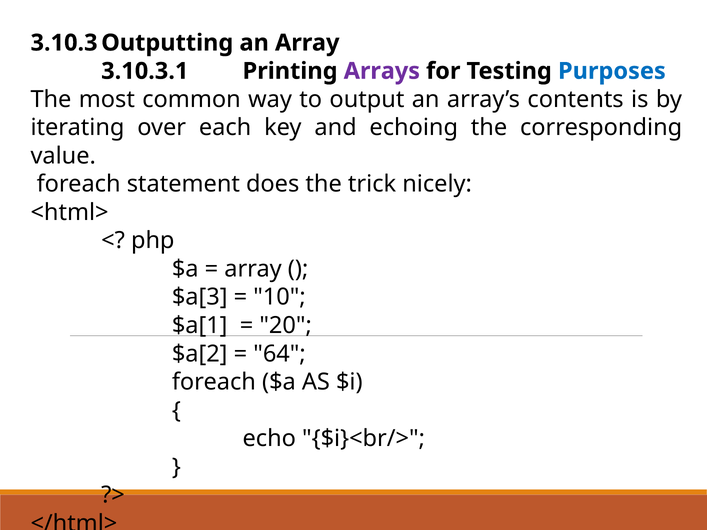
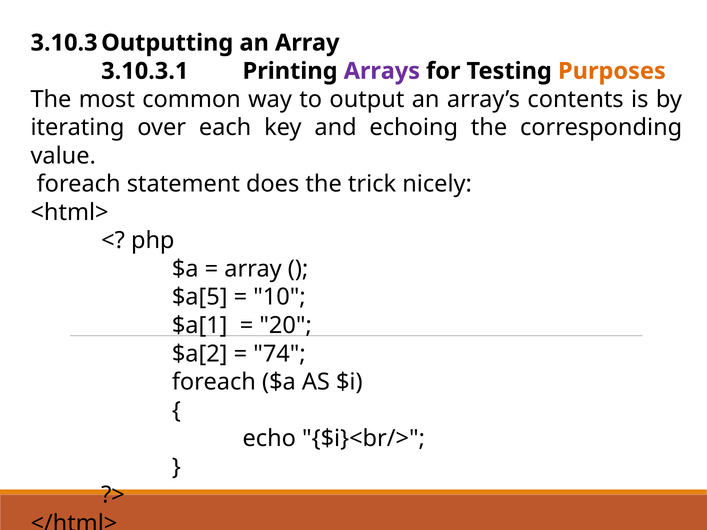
Purposes colour: blue -> orange (612, 71)
$a[3: $a[3 -> $a[5 (200, 297)
64: 64 -> 74 (280, 354)
